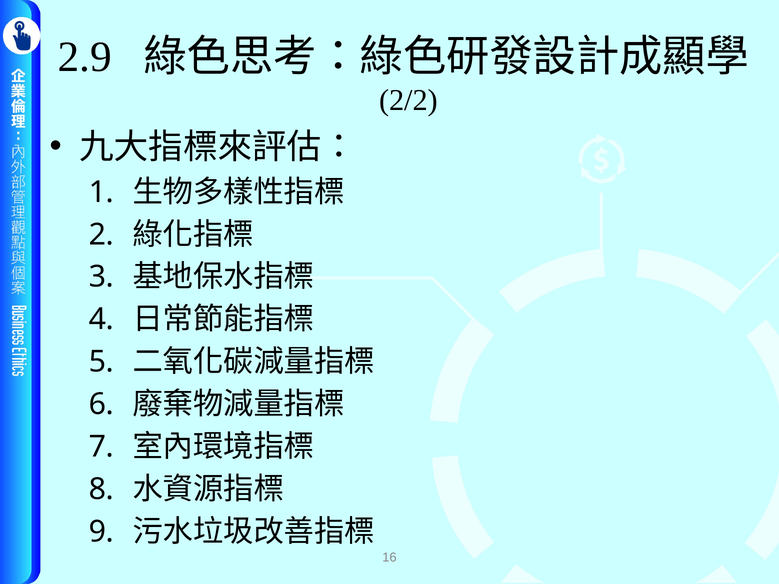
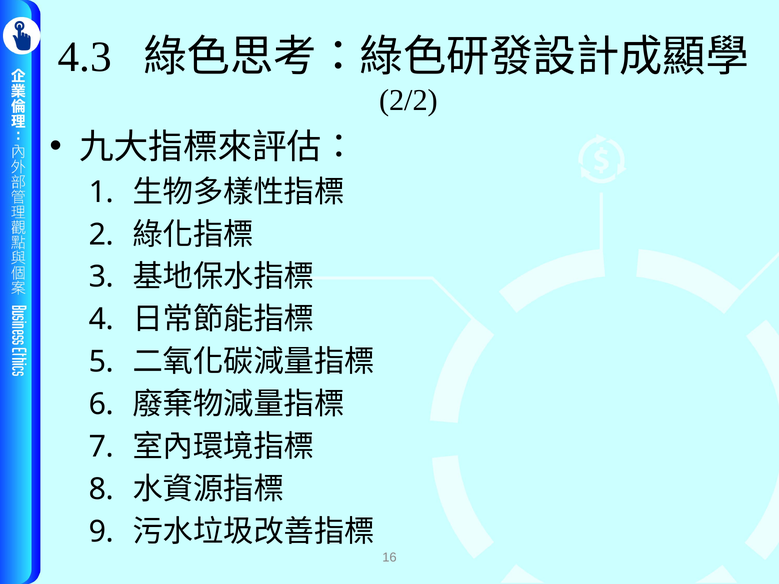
2.9: 2.9 -> 4.3 (85, 57)
